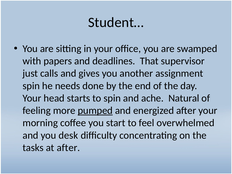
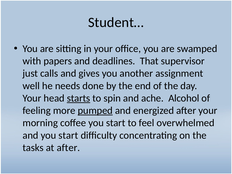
spin: spin -> well (31, 86)
starts underline: none -> present (79, 98)
Natural: Natural -> Alcohol (184, 98)
and you desk: desk -> start (68, 135)
